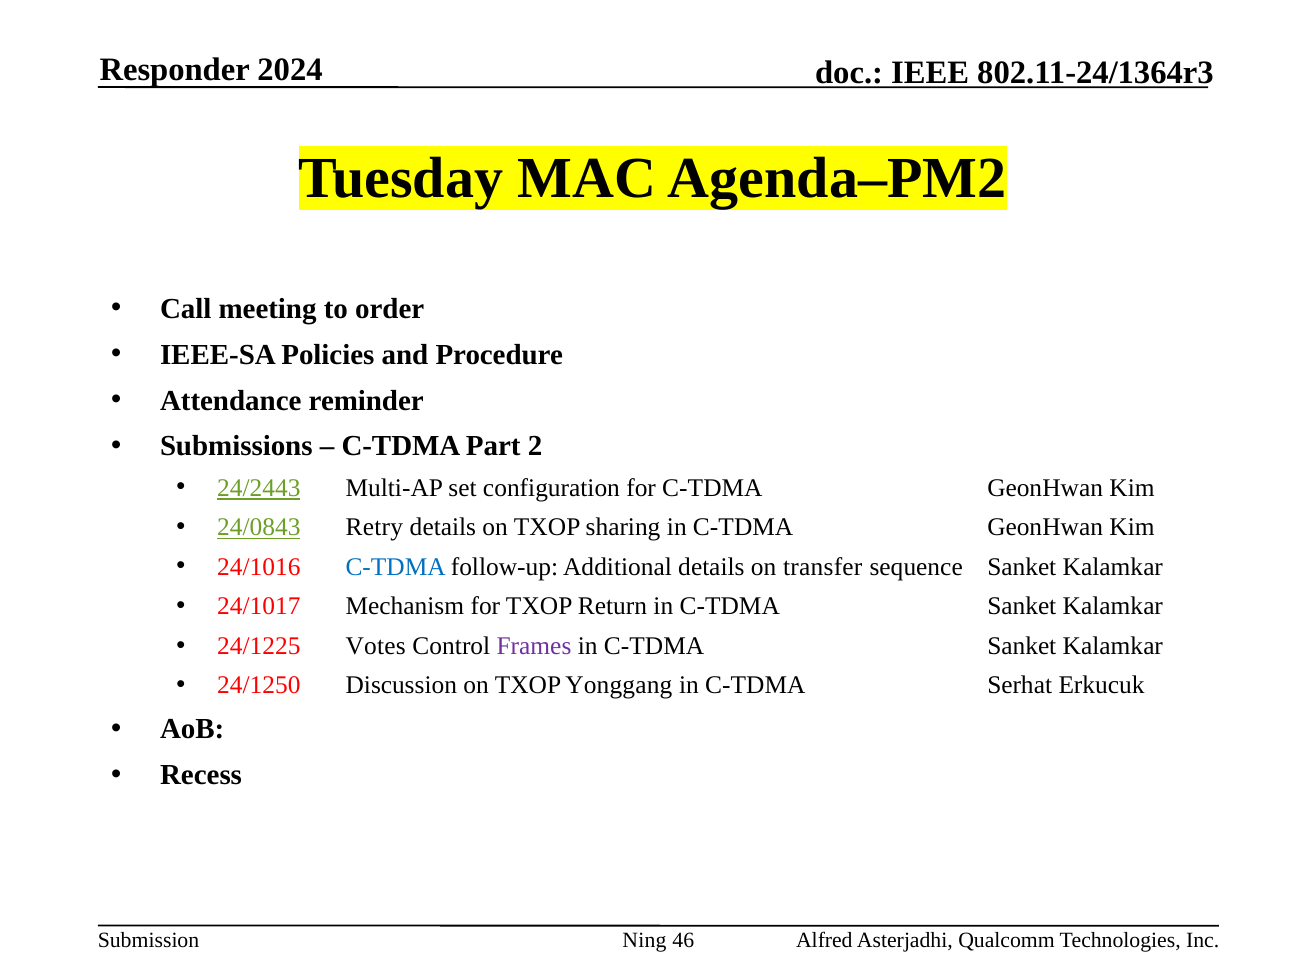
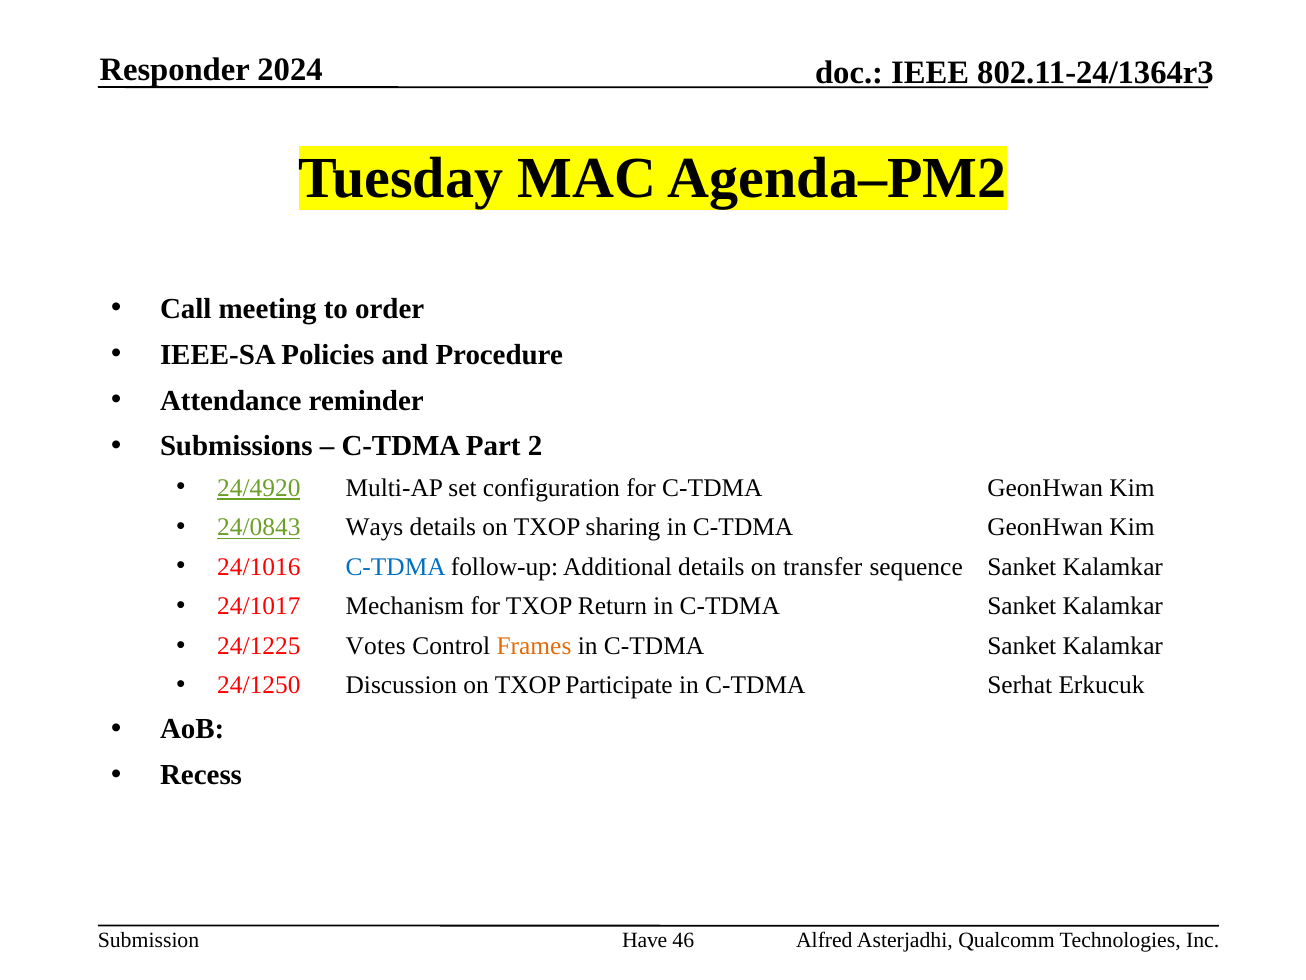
24/2443: 24/2443 -> 24/4920 (259, 488)
Retry: Retry -> Ways (374, 527)
Frames colour: purple -> orange (534, 646)
Yonggang: Yonggang -> Participate (619, 685)
Ning: Ning -> Have (645, 939)
